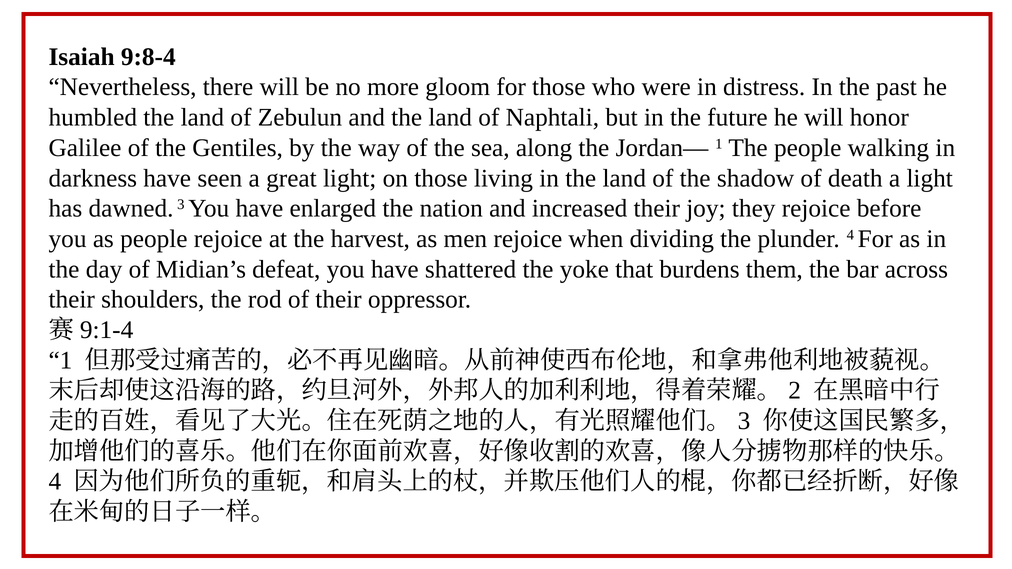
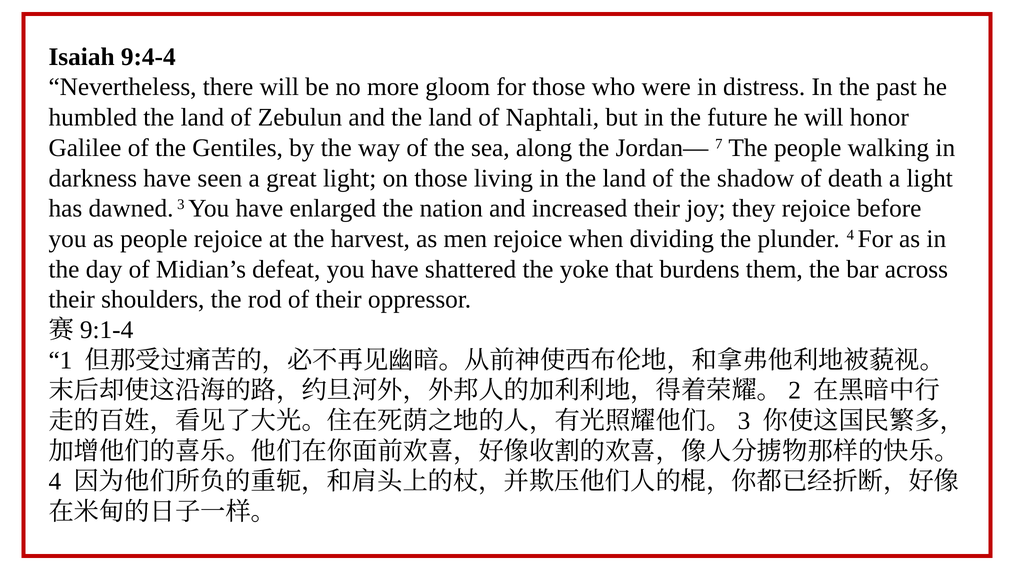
9:8-4: 9:8-4 -> 9:4-4 (148, 57)
Jordan— 1: 1 -> 7 (719, 144)
